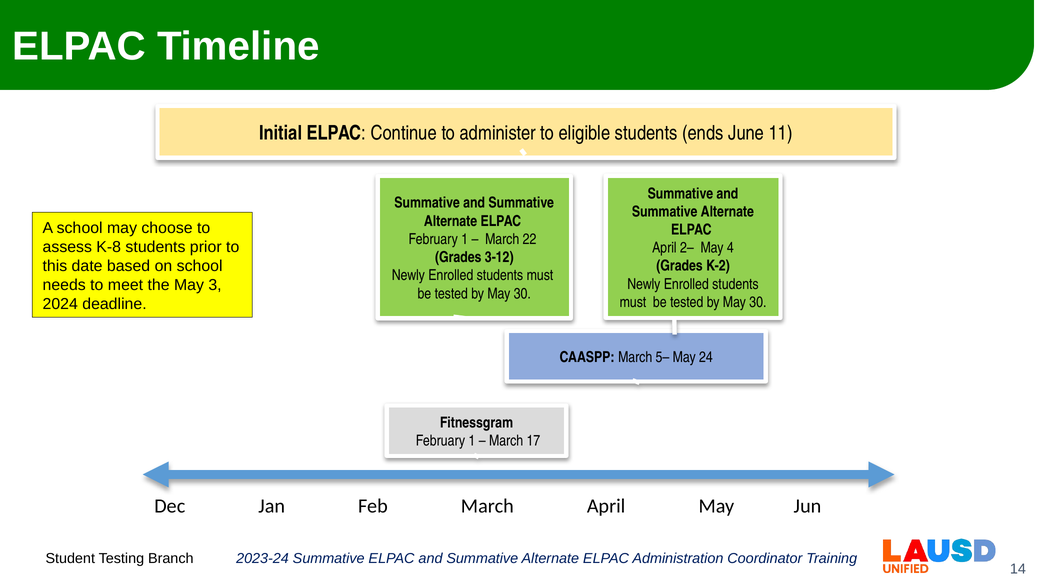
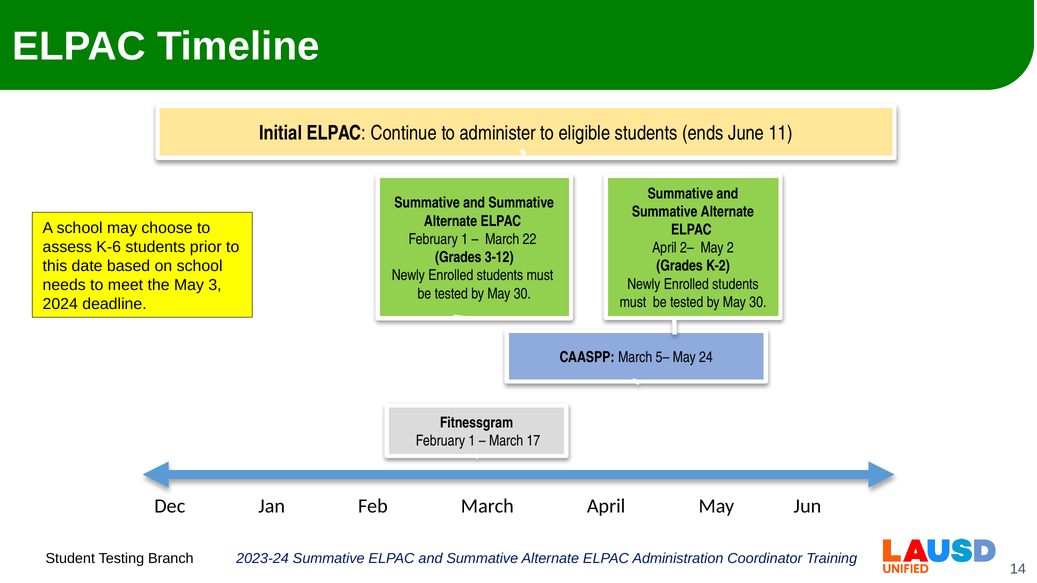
K-8: K-8 -> K-6 (109, 247)
4: 4 -> 2 (730, 248)
